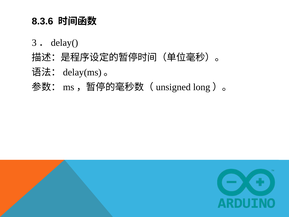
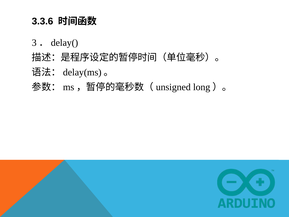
8.3.6: 8.3.6 -> 3.3.6 (42, 21)
